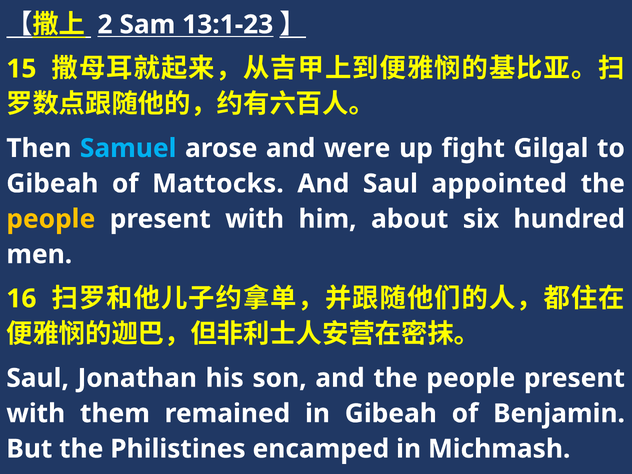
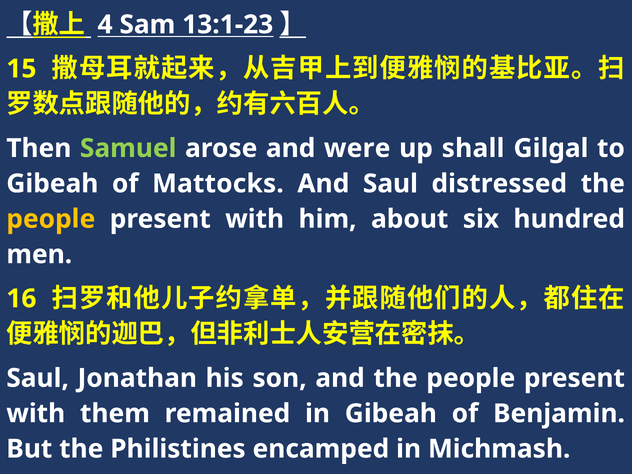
2: 2 -> 4 (105, 25)
Samuel colour: light blue -> light green (128, 148)
fight: fight -> shall (473, 148)
appointed: appointed -> distressed (499, 184)
